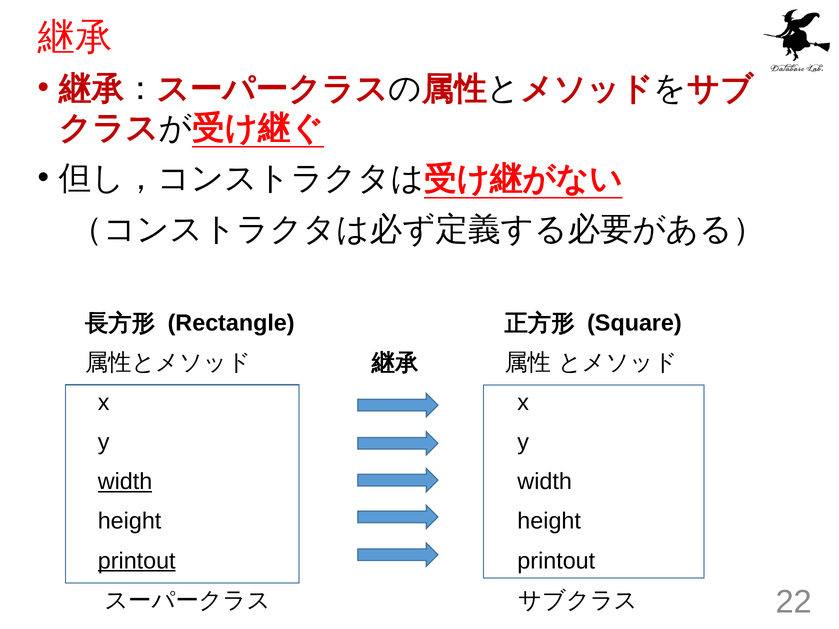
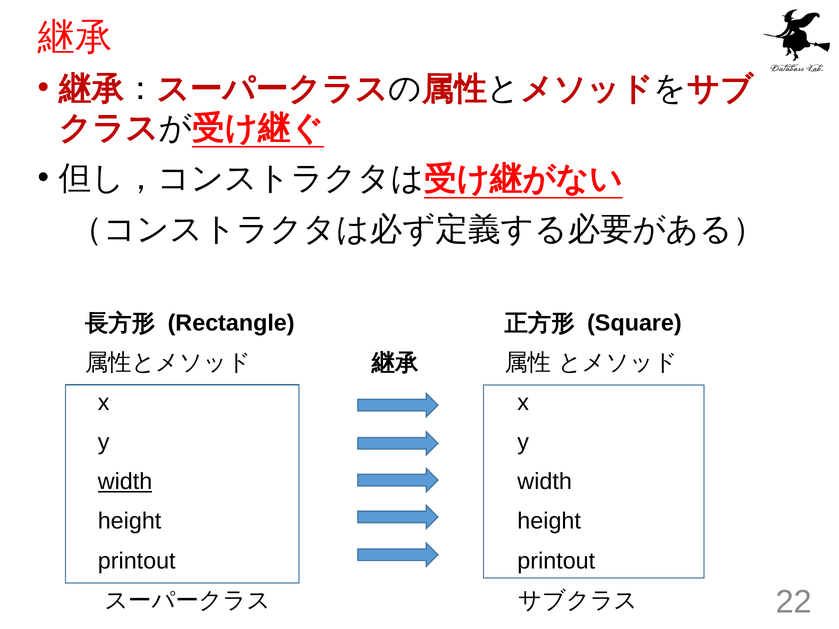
printout underline: present -> none (137, 561)
